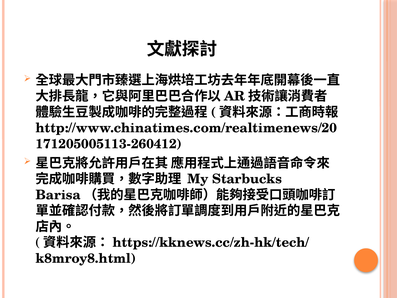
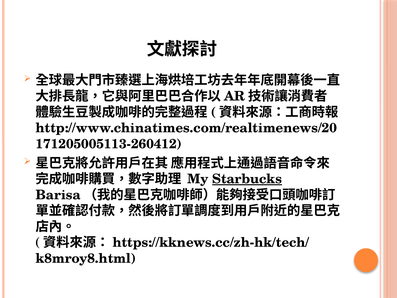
Starbucks underline: none -> present (247, 179)
